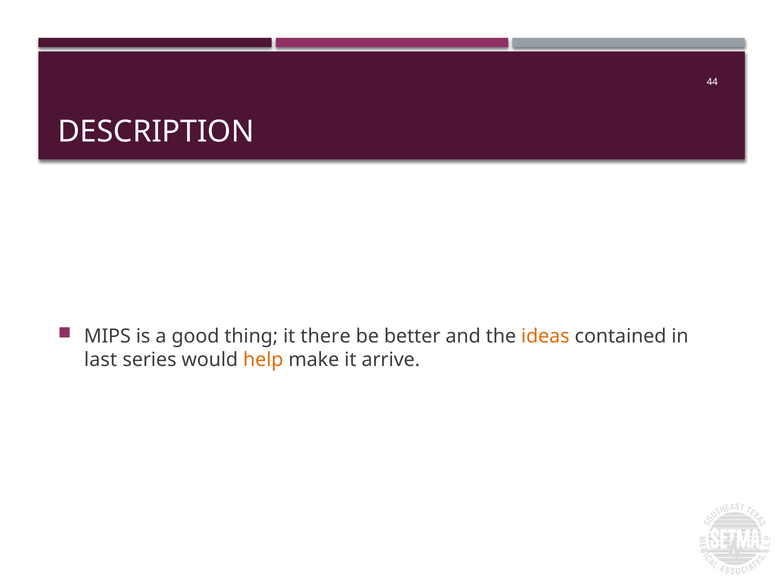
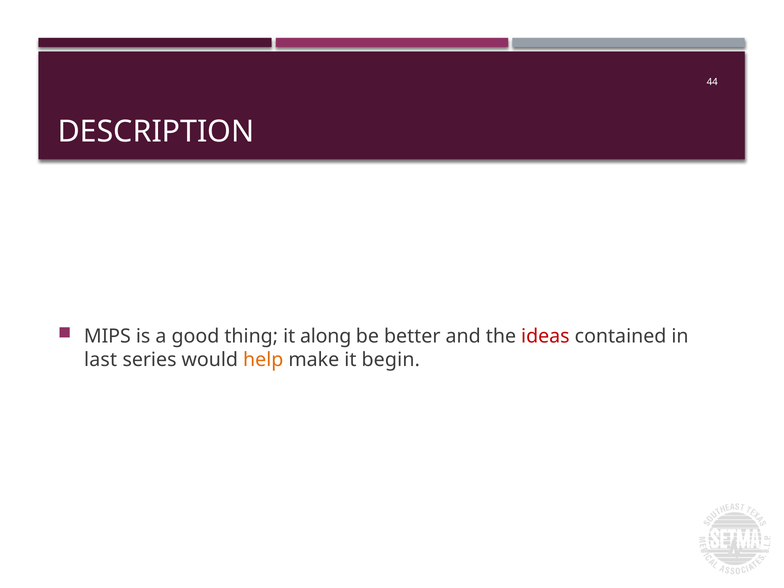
there: there -> along (326, 336)
ideas colour: orange -> red (545, 336)
arrive: arrive -> begin (391, 360)
